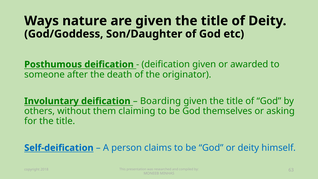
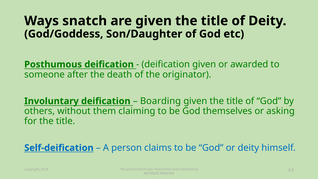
nature: nature -> snatch (85, 21)
